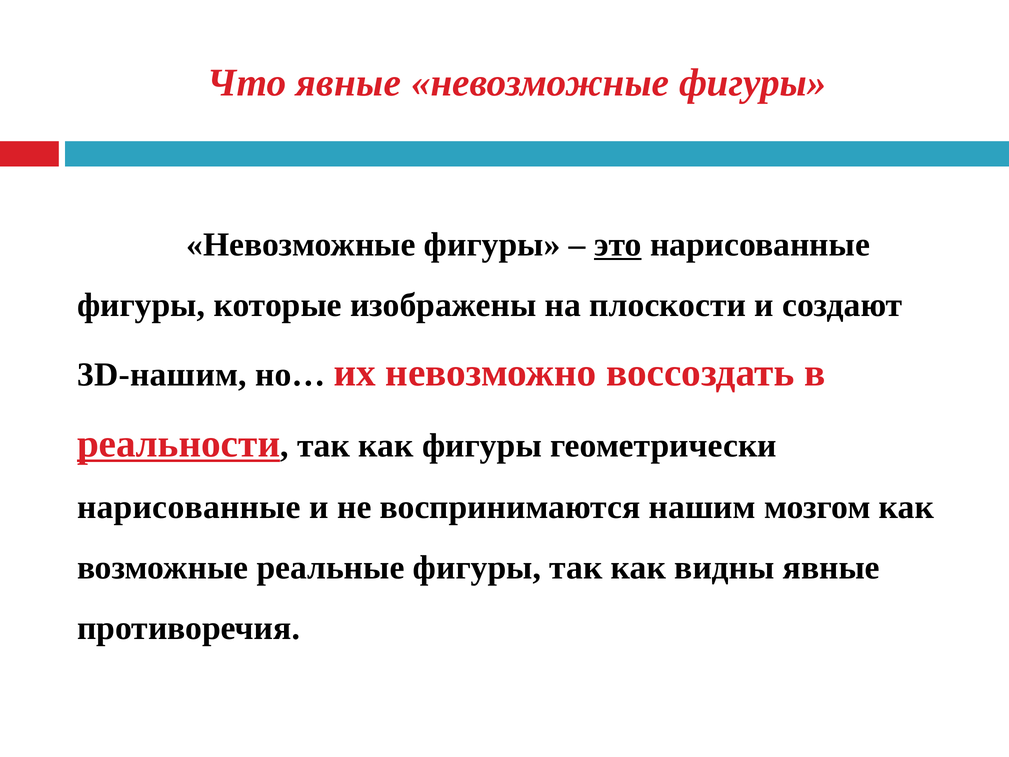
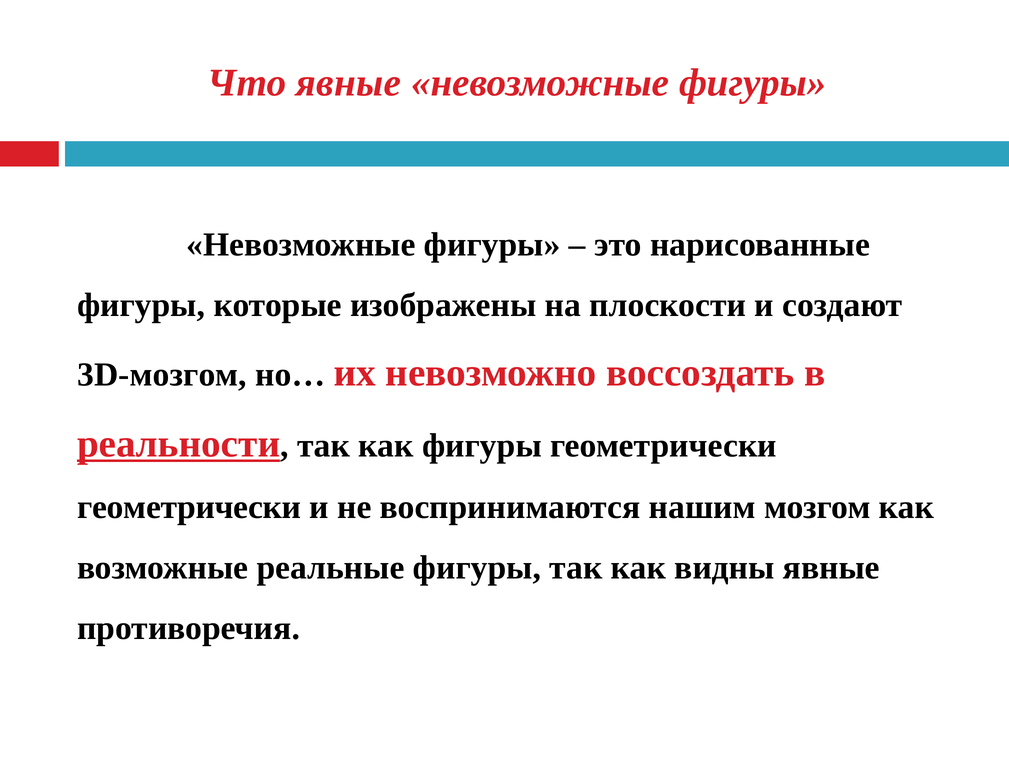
это underline: present -> none (618, 245)
3D-нашим: 3D-нашим -> 3D-мозгом (162, 375)
нарисованные: нарисованные -> геометрически (189, 507)
